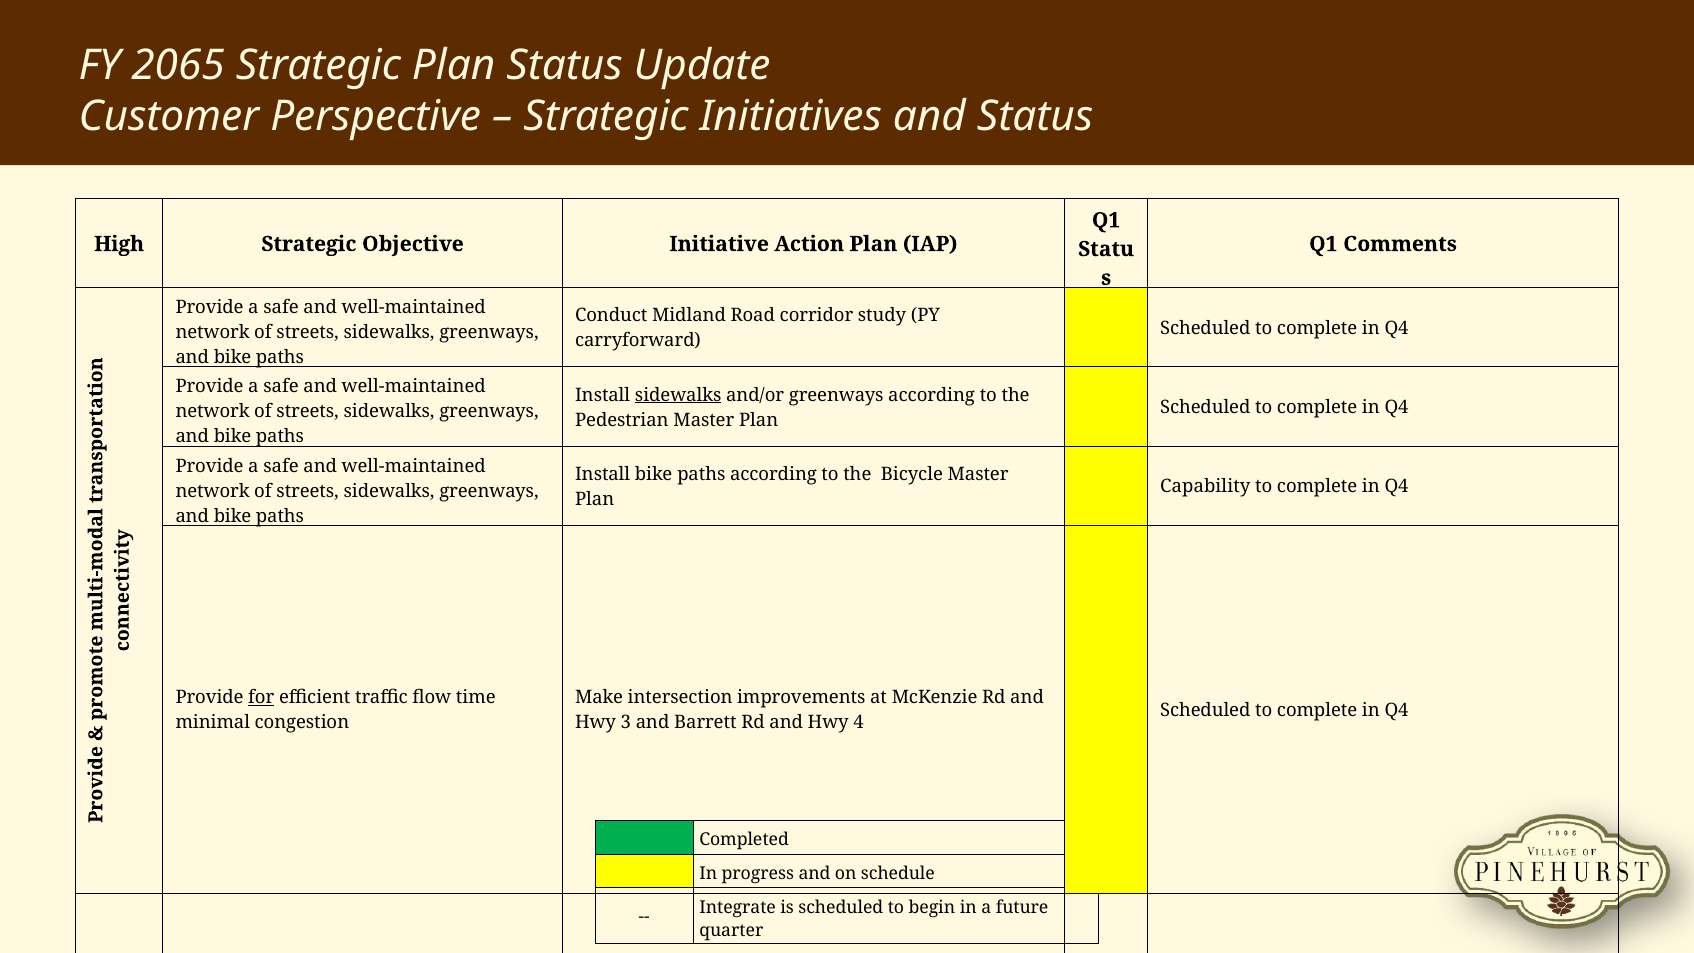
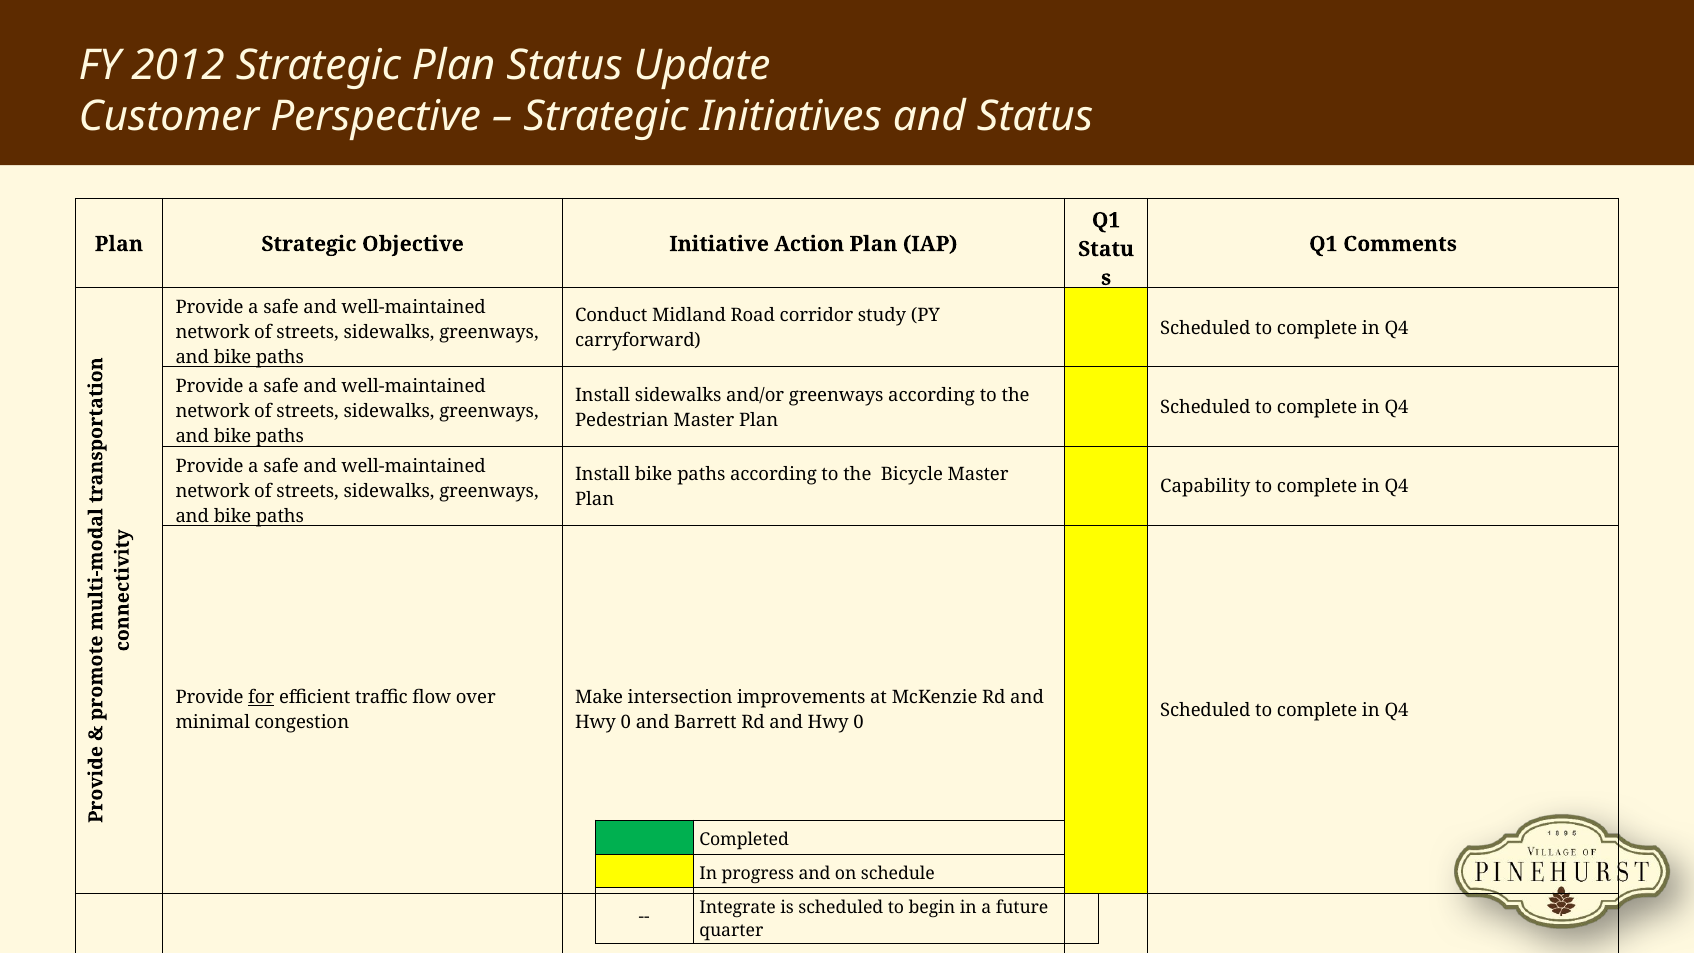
2065: 2065 -> 2012 (178, 66)
High: High -> Plan (119, 244)
sidewalks underline: present -> none (678, 395)
time: time -> over (476, 698)
3: 3 -> 0 (626, 723)
4: 4 -> 0 (859, 723)
